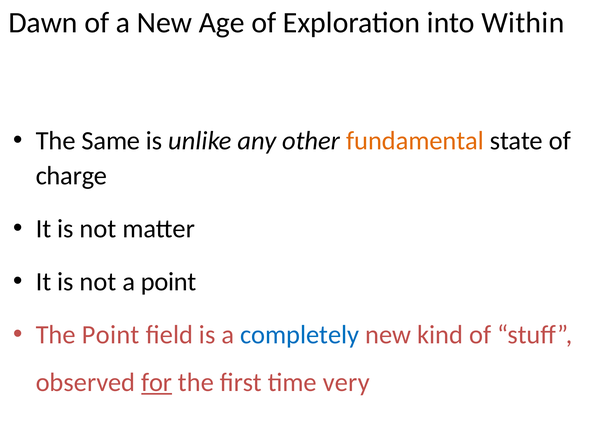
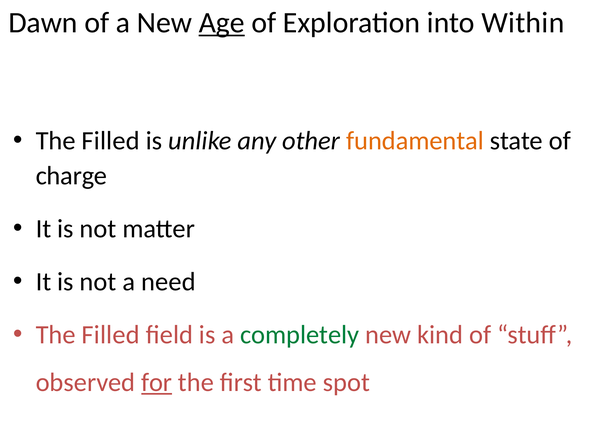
Age underline: none -> present (222, 23)
Same: Same -> Filled (111, 141)
a point: point -> need (168, 282)
Point: Point -> Filled (111, 335)
completely colour: blue -> green (300, 335)
very: very -> spot (346, 383)
